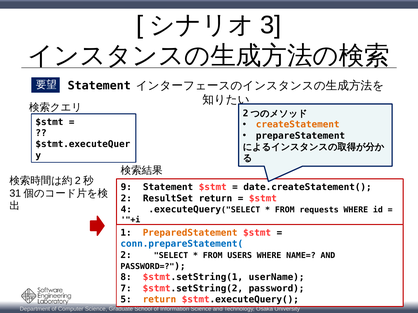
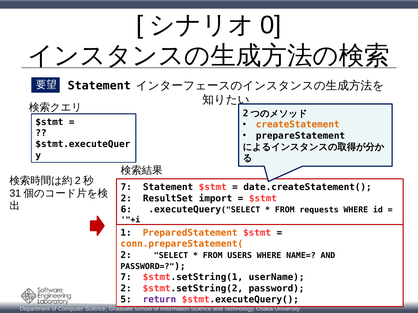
3: 3 -> 0 (271, 25)
9: 9 -> 7 (126, 187)
ResultSet return: return -> import (215, 199)
4: 4 -> 6 (126, 210)
conn.prepareStatement( colour: blue -> orange (182, 244)
8: 8 -> 7 (126, 278)
7: 7 -> 2 (126, 289)
return colour: orange -> purple (159, 300)
